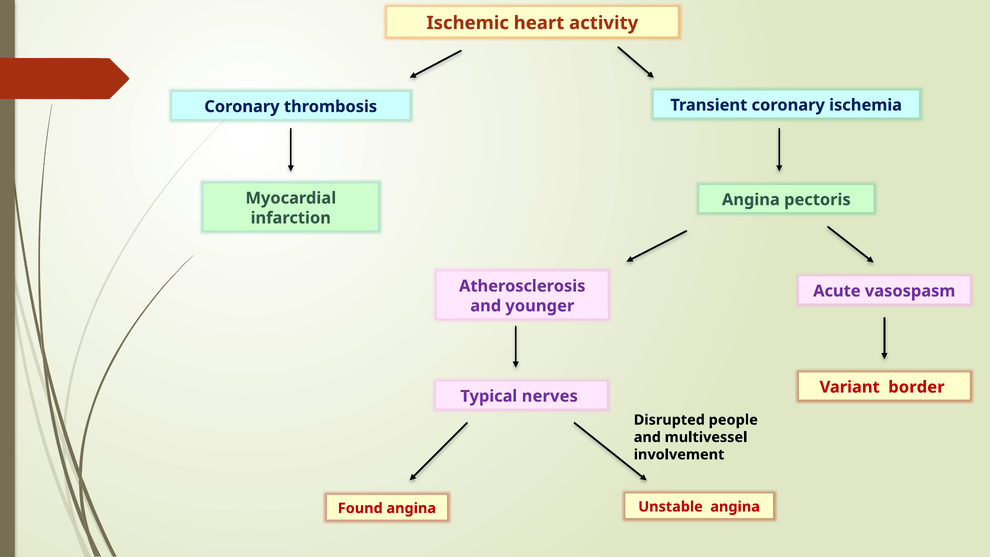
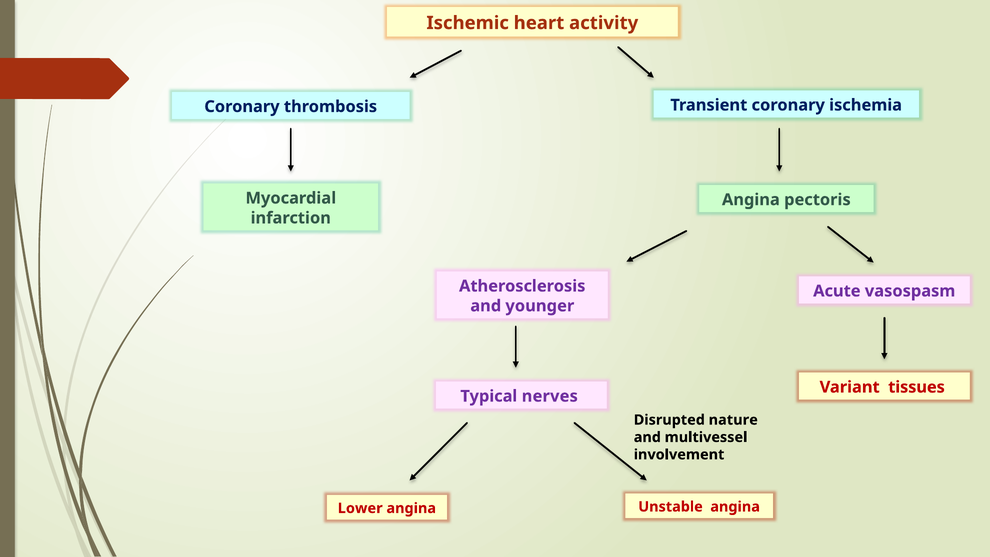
border: border -> tissues (917, 387)
people: people -> nature (733, 420)
Found: Found -> Lower (360, 508)
